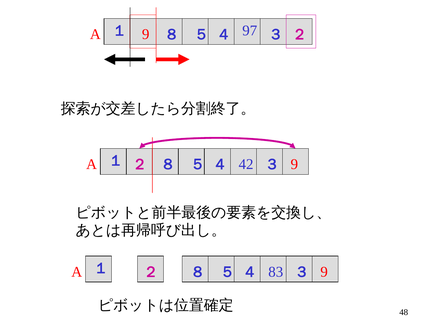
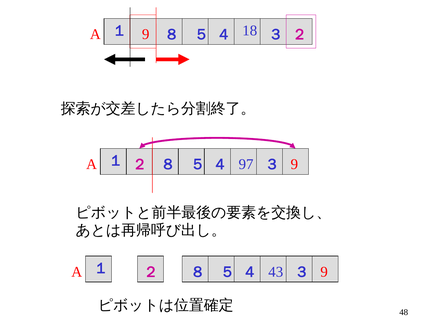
97: 97 -> 18 (250, 31)
42: 42 -> 97 (246, 165)
83: 83 -> 43 (276, 272)
